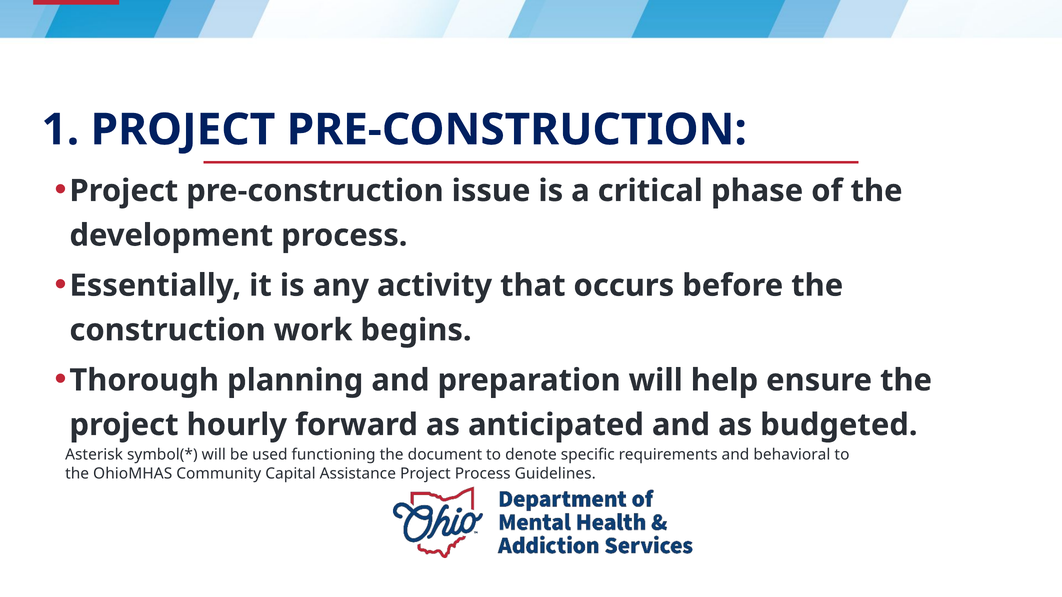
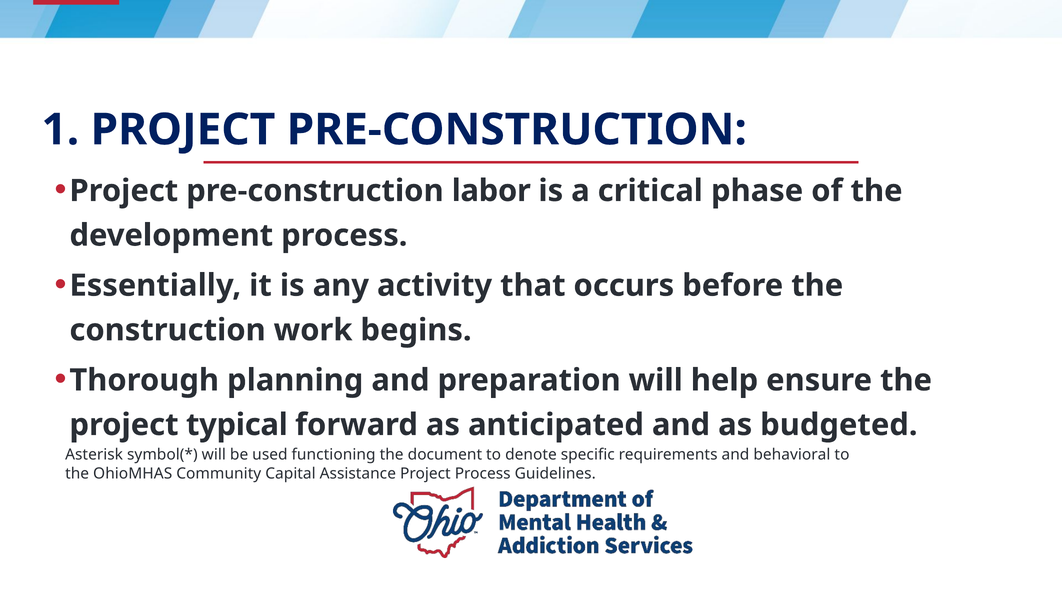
issue: issue -> labor (491, 191)
hourly: hourly -> typical (237, 425)
